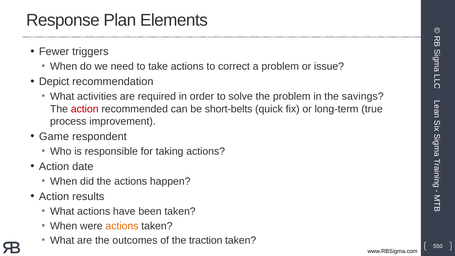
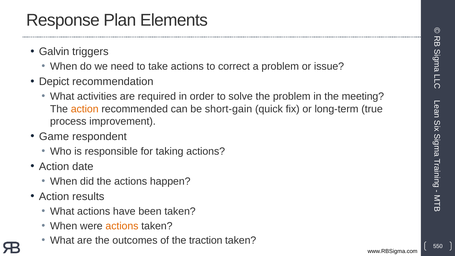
Fewer: Fewer -> Galvin (54, 52)
savings: savings -> meeting (363, 96)
action colour: red -> orange (85, 109)
short-belts: short-belts -> short-gain (229, 109)
